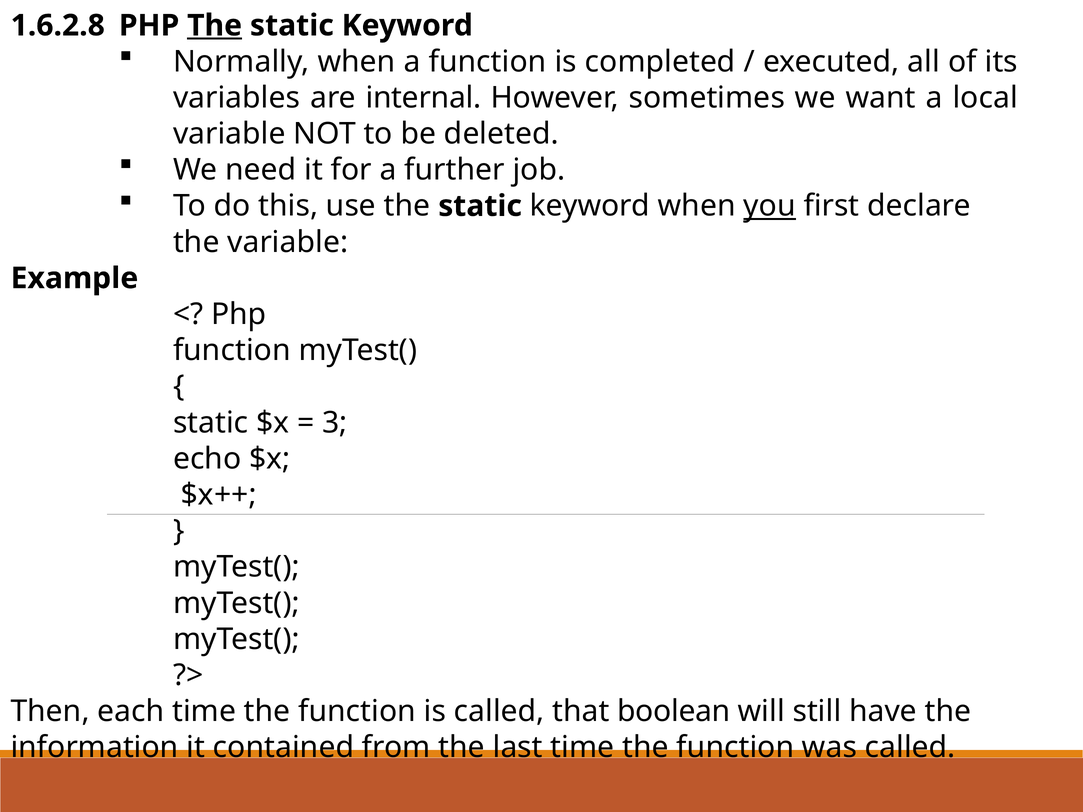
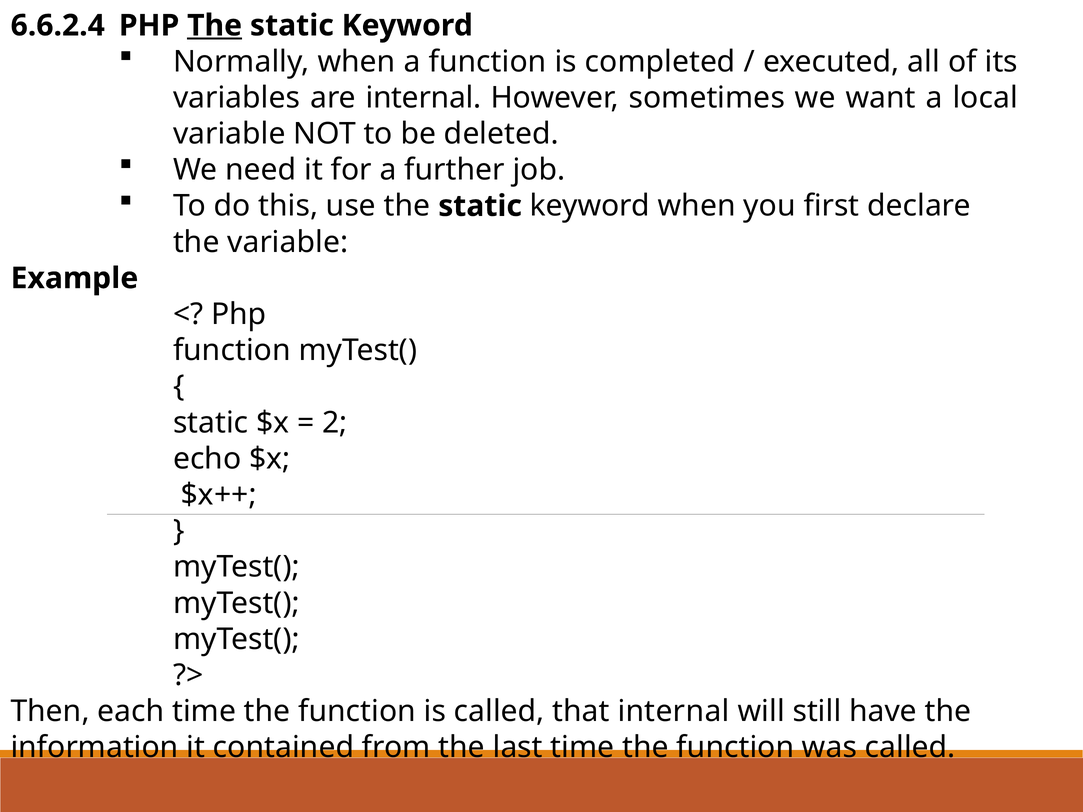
1.6.2.8: 1.6.2.8 -> 6.6.2.4 (58, 25)
you underline: present -> none (770, 206)
3: 3 -> 2 (335, 423)
that boolean: boolean -> internal (674, 712)
